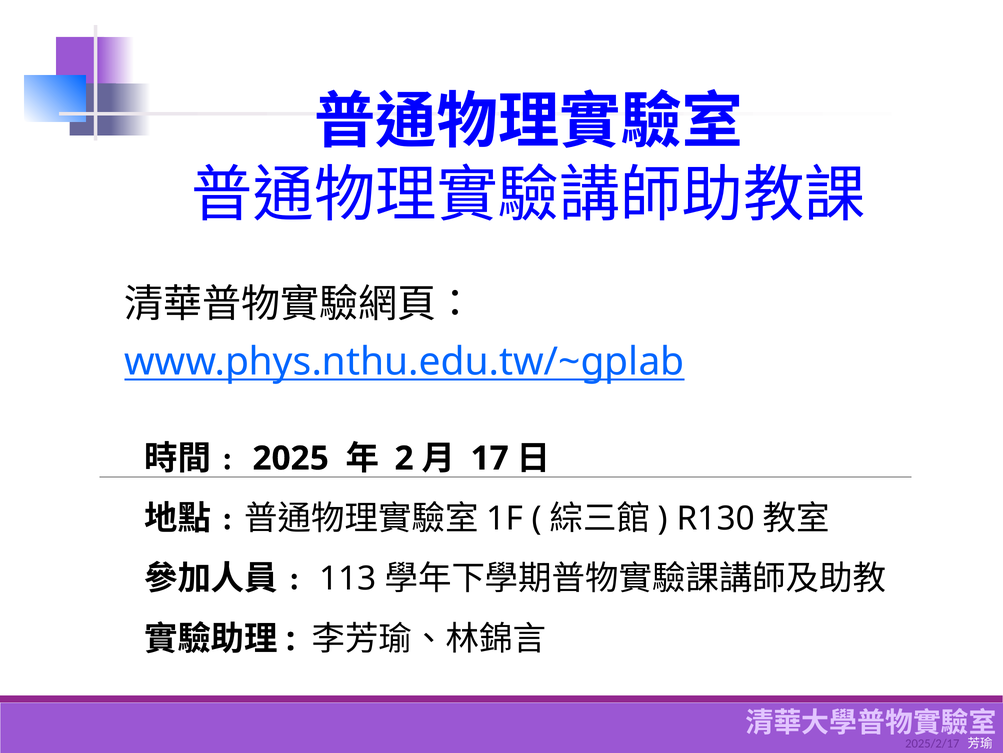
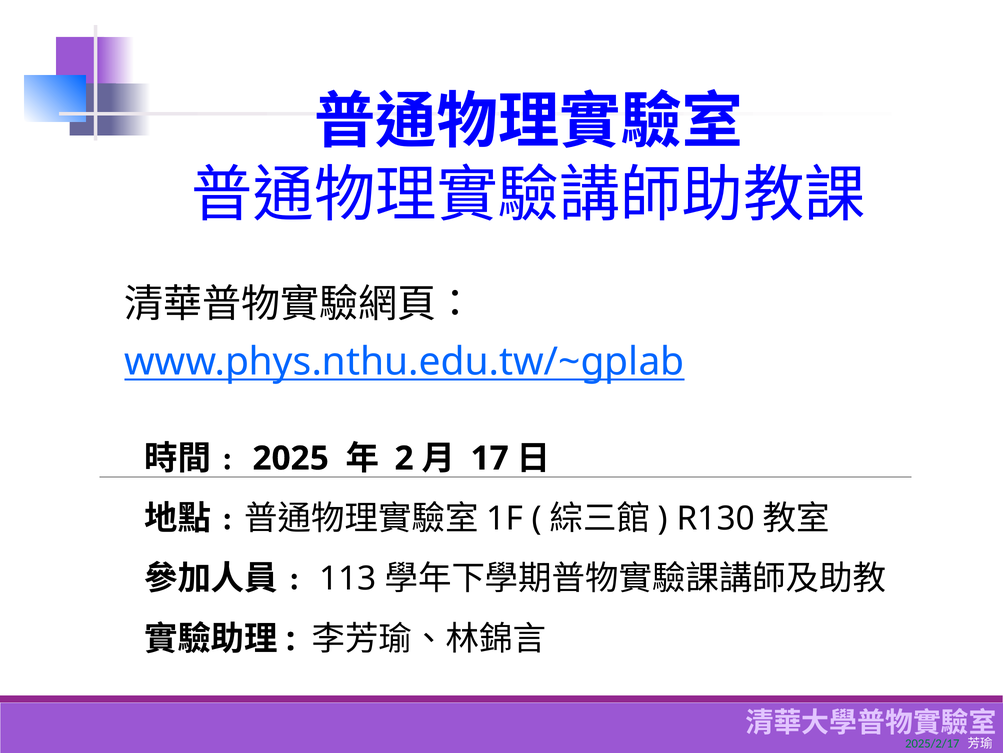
2025/2/17 colour: purple -> green (932, 743)
